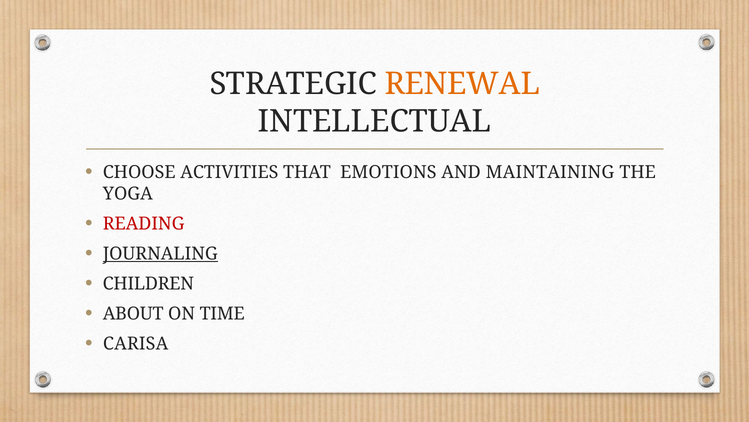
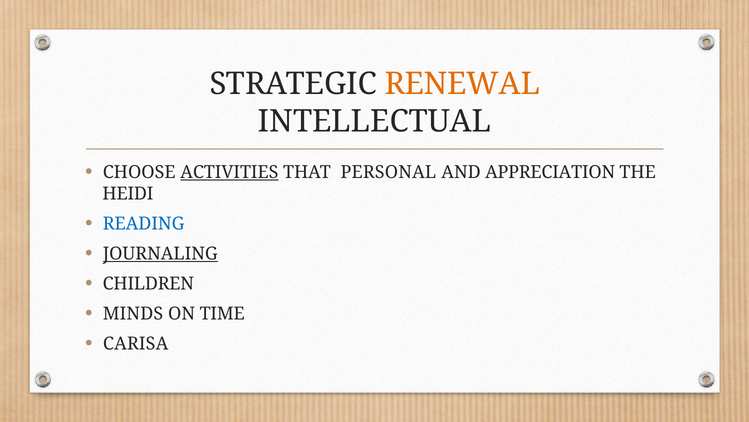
ACTIVITIES underline: none -> present (229, 172)
EMOTIONS: EMOTIONS -> PERSONAL (388, 172)
MAINTAINING: MAINTAINING -> APPRECIATION (550, 172)
YOGA: YOGA -> HEIDI (128, 193)
READING colour: red -> blue (144, 223)
ABOUT: ABOUT -> MINDS (133, 313)
